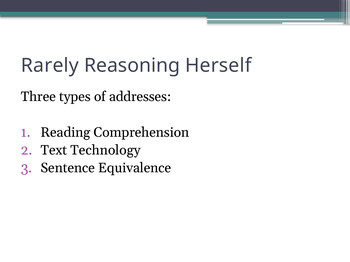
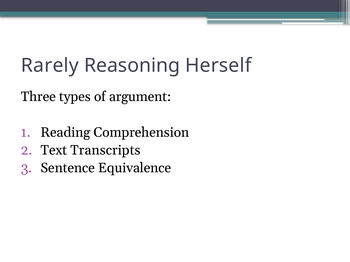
addresses: addresses -> argument (140, 97)
Technology: Technology -> Transcripts (105, 150)
